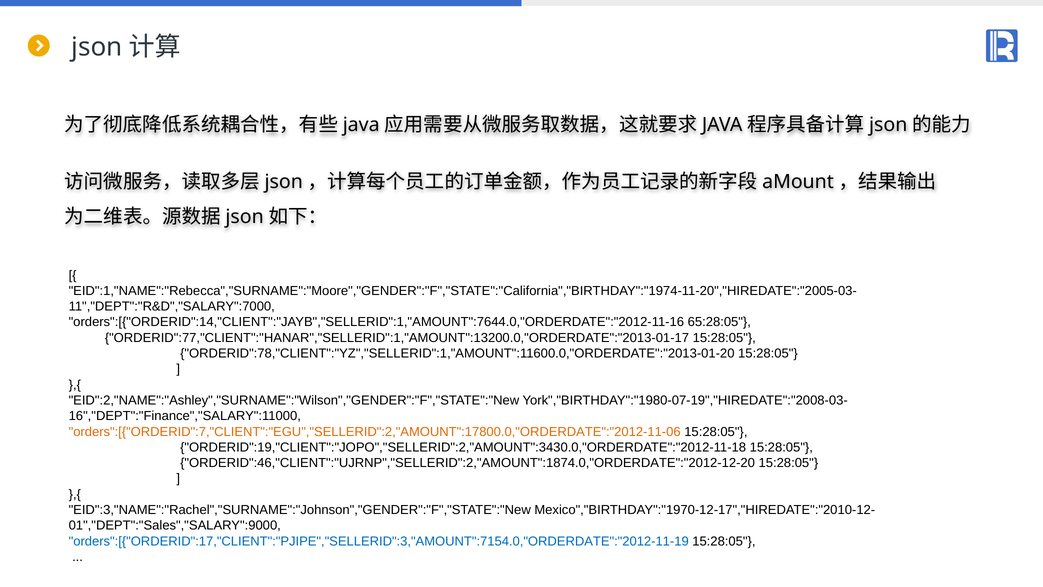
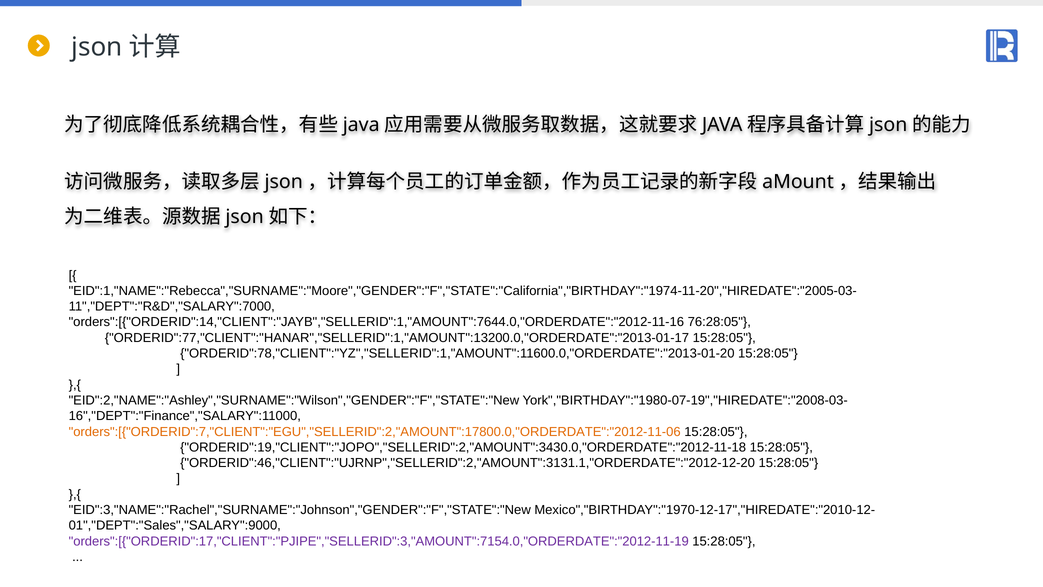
65:28:05: 65:28:05 -> 76:28:05 (719, 322)
ORDERID":46,"CLIENT":"UJRNP","SELLERID":2,"AMOUNT":1874.0,"ORDERDATE":"2012-12-20: ORDERID":46,"CLIENT":"UJRNP","SELLERID":2,"AMOUNT":1874.0,"ORDERDATE":"2012-12-20 -> ORDERID":46,"CLIENT":"UJRNP","SELLERID":2,"AMOUNT":3131.1,"ORDERDATE":"2012-12-20 (468, 463)
orders":[{"ORDERID":17,"CLIENT":"PJIPE","SELLERID":3,"AMOUNT":7154.0,"ORDERDATE":"2012-11-19 colour: blue -> purple (379, 541)
